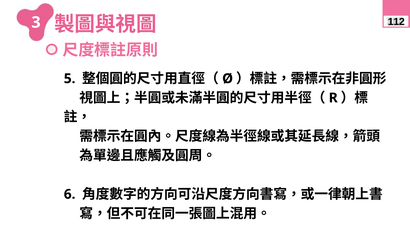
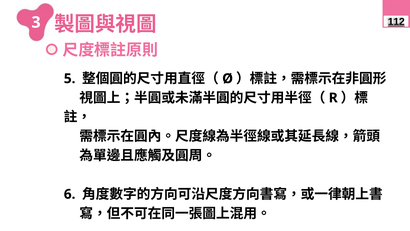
112 underline: none -> present (396, 22)
